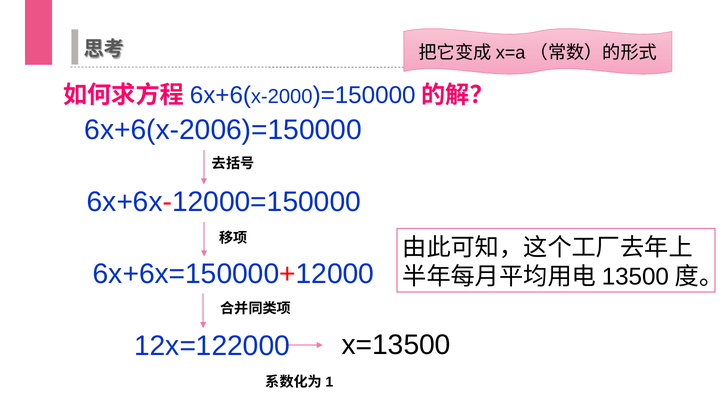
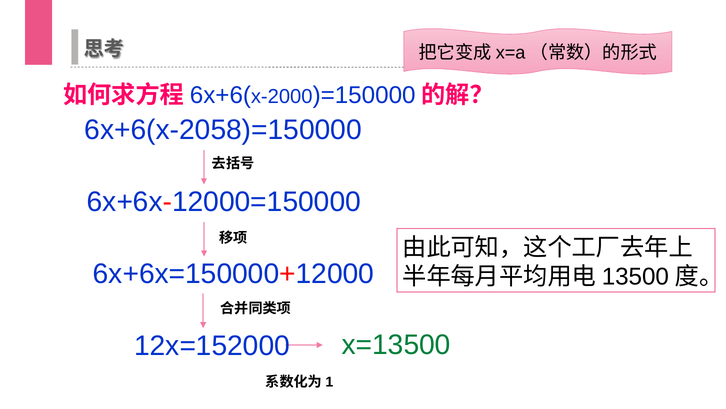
6x+6(x-2006)=150000: 6x+6(x-2006)=150000 -> 6x+6(x-2058)=150000 (223, 130)
x=13500 colour: black -> green (396, 345)
12x=122000: 12x=122000 -> 12x=152000 (212, 345)
